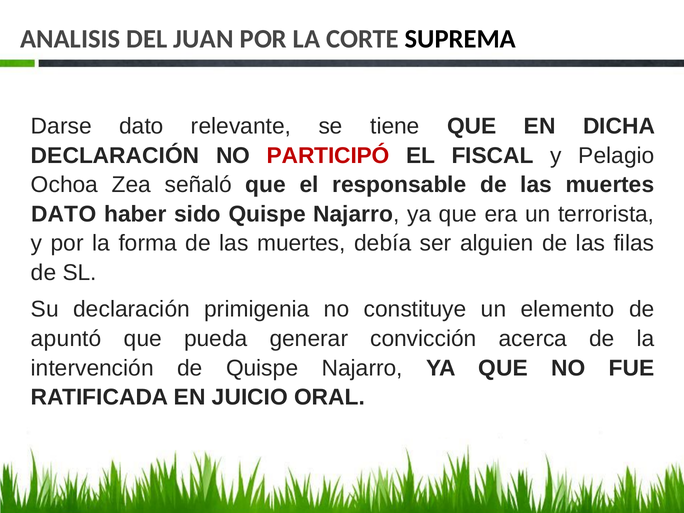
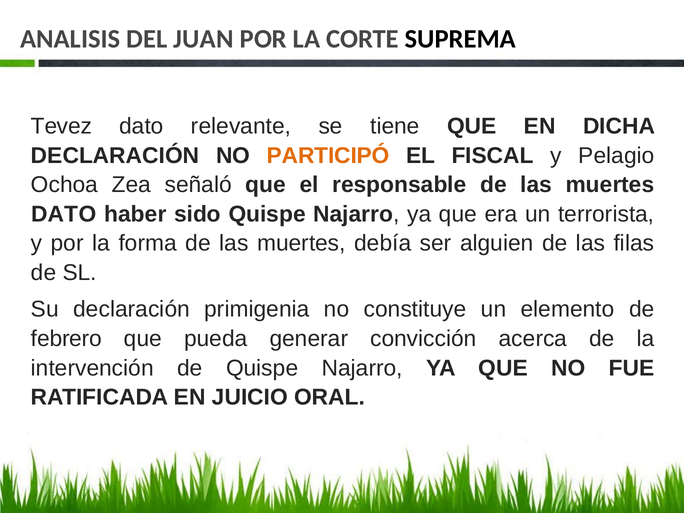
Darse: Darse -> Tevez (61, 126)
PARTICIPÓ colour: red -> orange (328, 156)
apuntó: apuntó -> febrero (67, 339)
